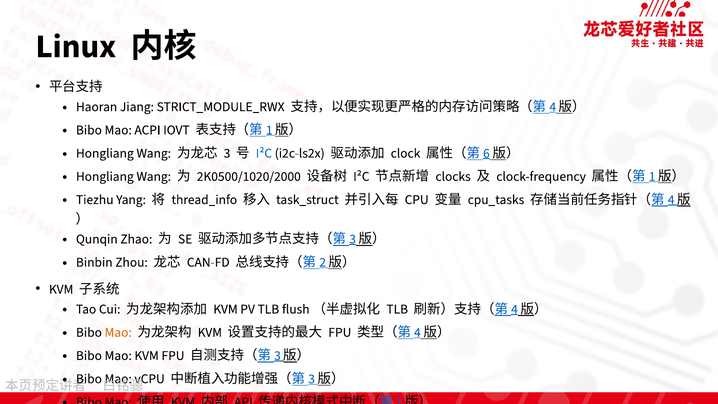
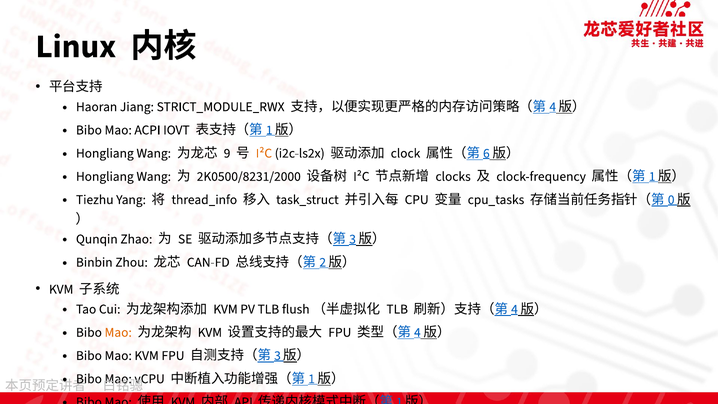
3: 3 -> 9 (227, 153)
I²C colour: blue -> orange (264, 153)
2K0500/1020/2000: 2K0500/1020/2000 -> 2K0500/8231/2000 (249, 176)
4: 4 -> 0 (671, 200)
3: 3 -> 1 (312, 379)
